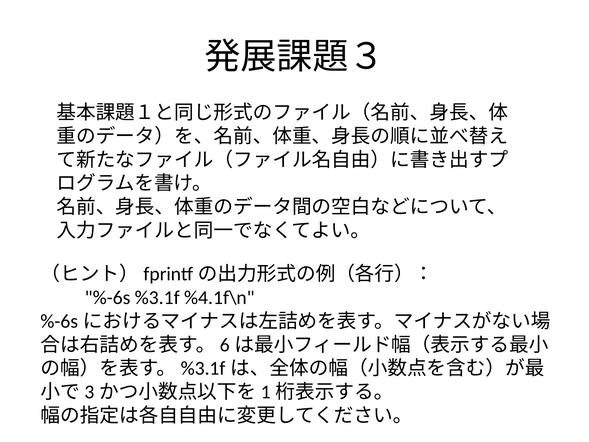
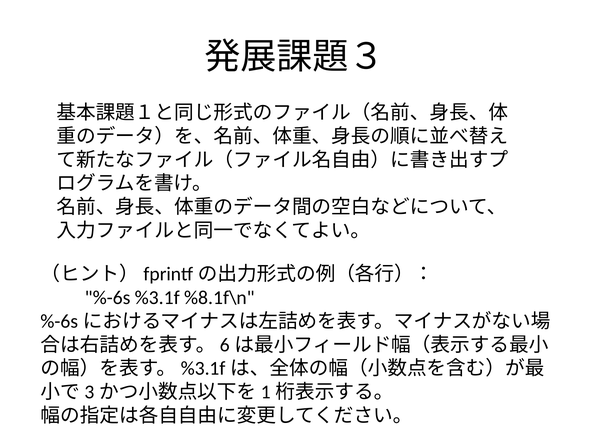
%4.1f\n: %4.1f\n -> %8.1f\n (219, 298)
